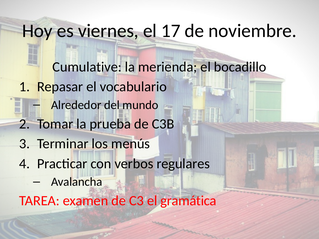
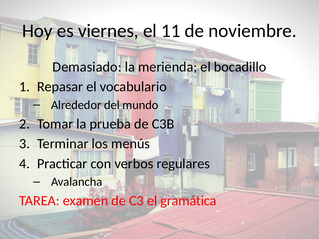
17: 17 -> 11 (171, 31)
Cumulative: Cumulative -> Demasiado (87, 67)
